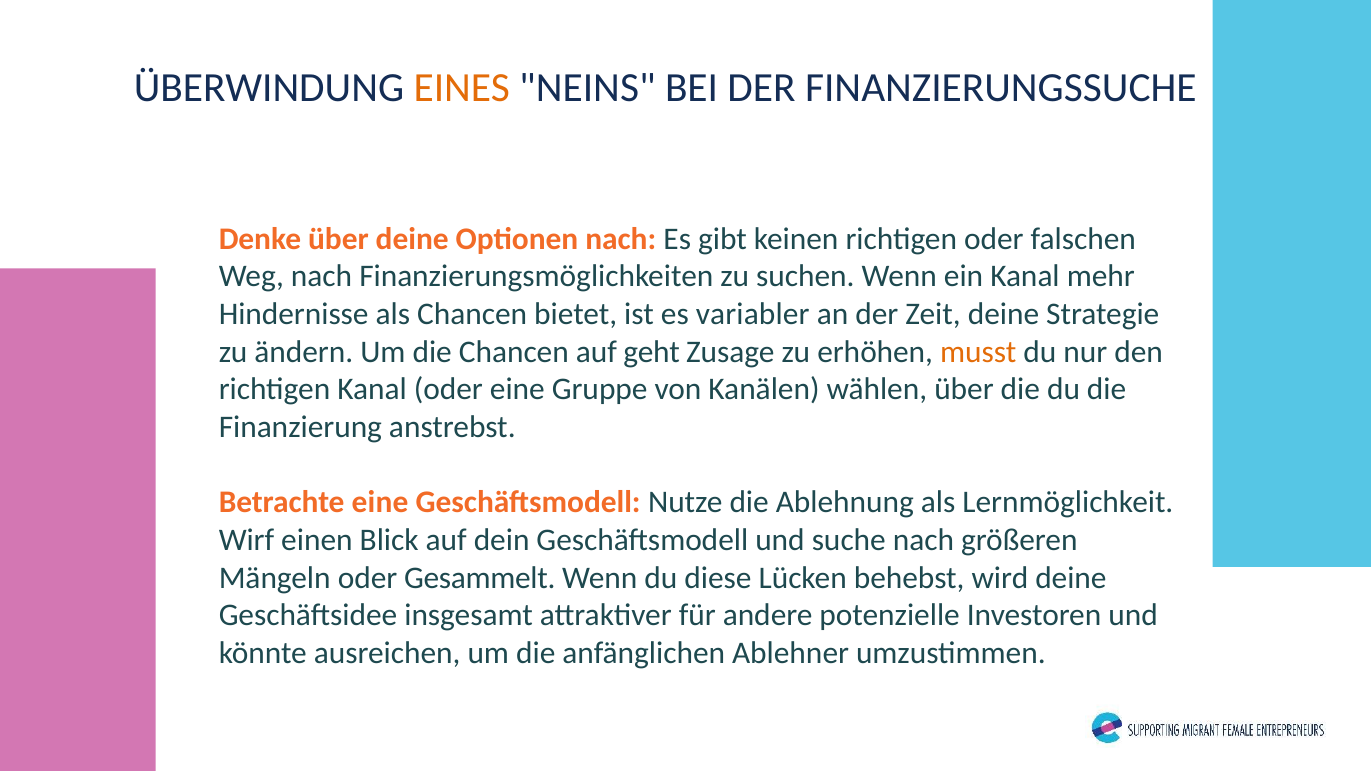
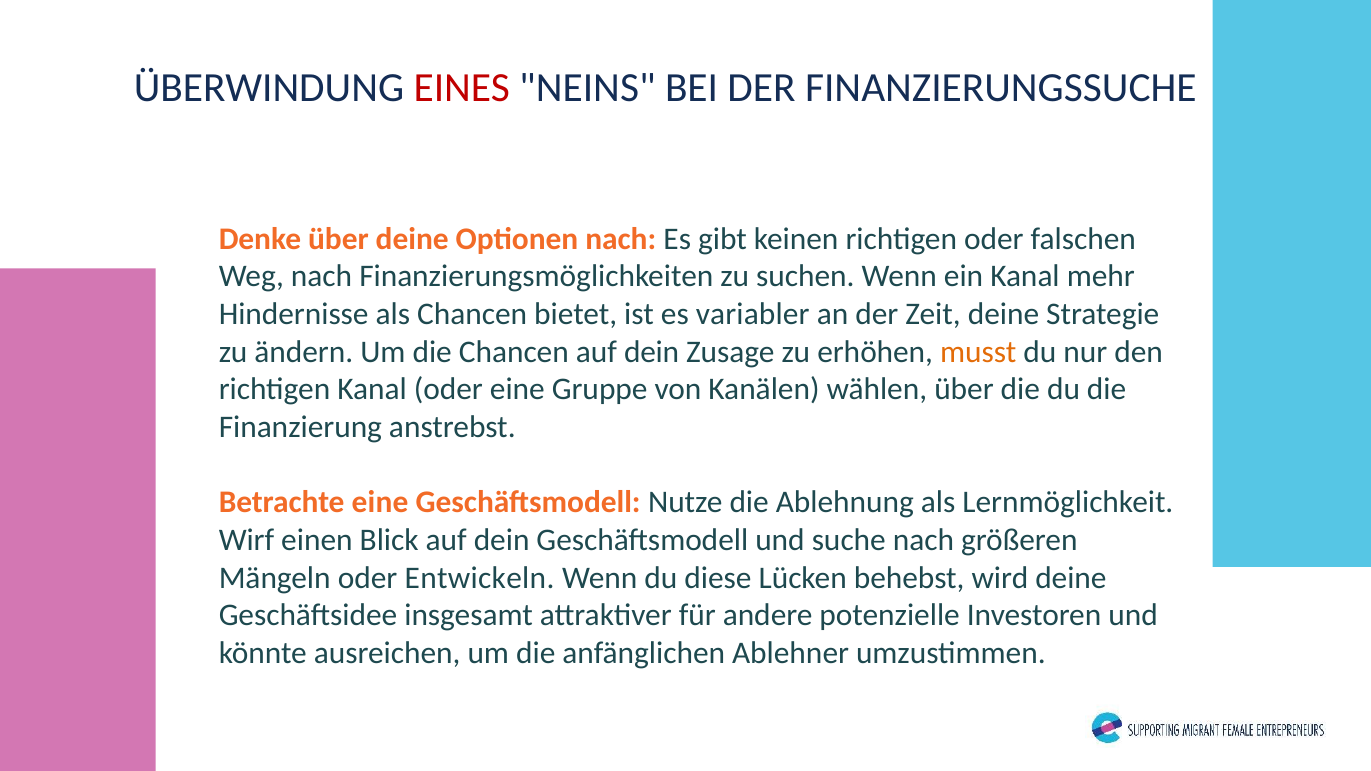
EINES colour: orange -> red (462, 88)
Chancen auf geht: geht -> dein (652, 352)
Gesammelt: Gesammelt -> Entwickeln (480, 578)
